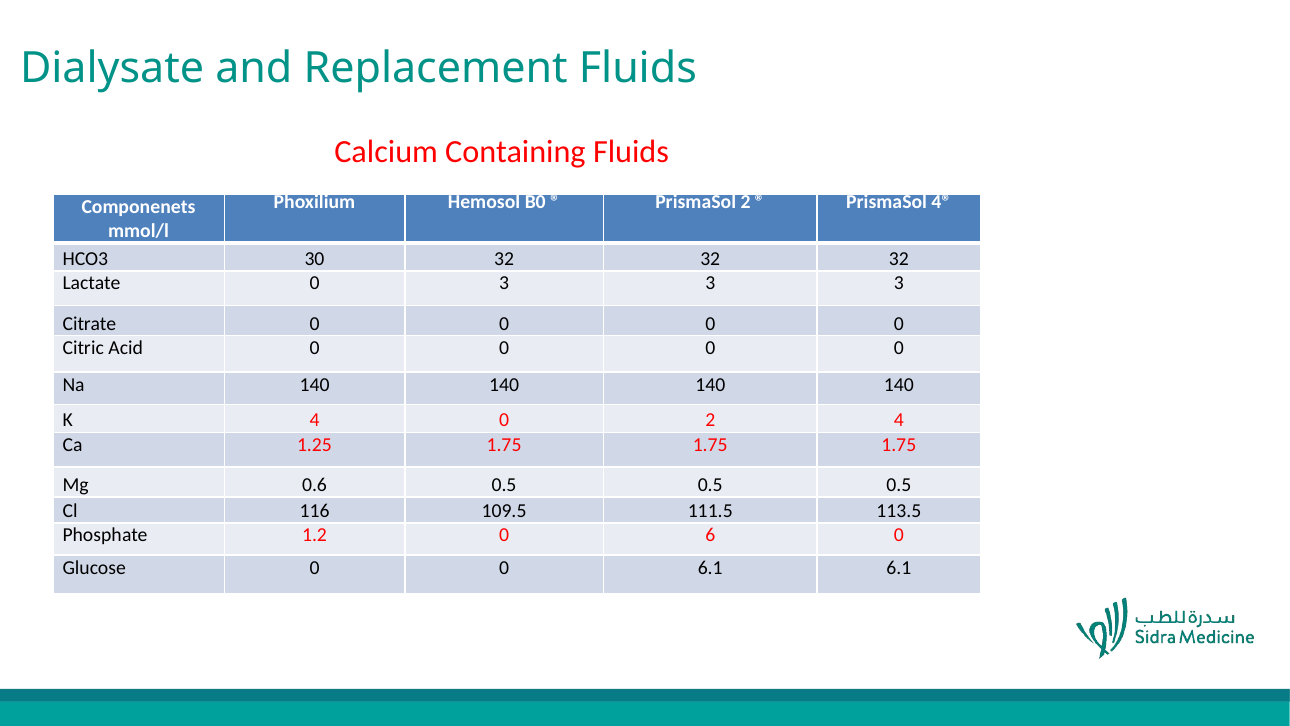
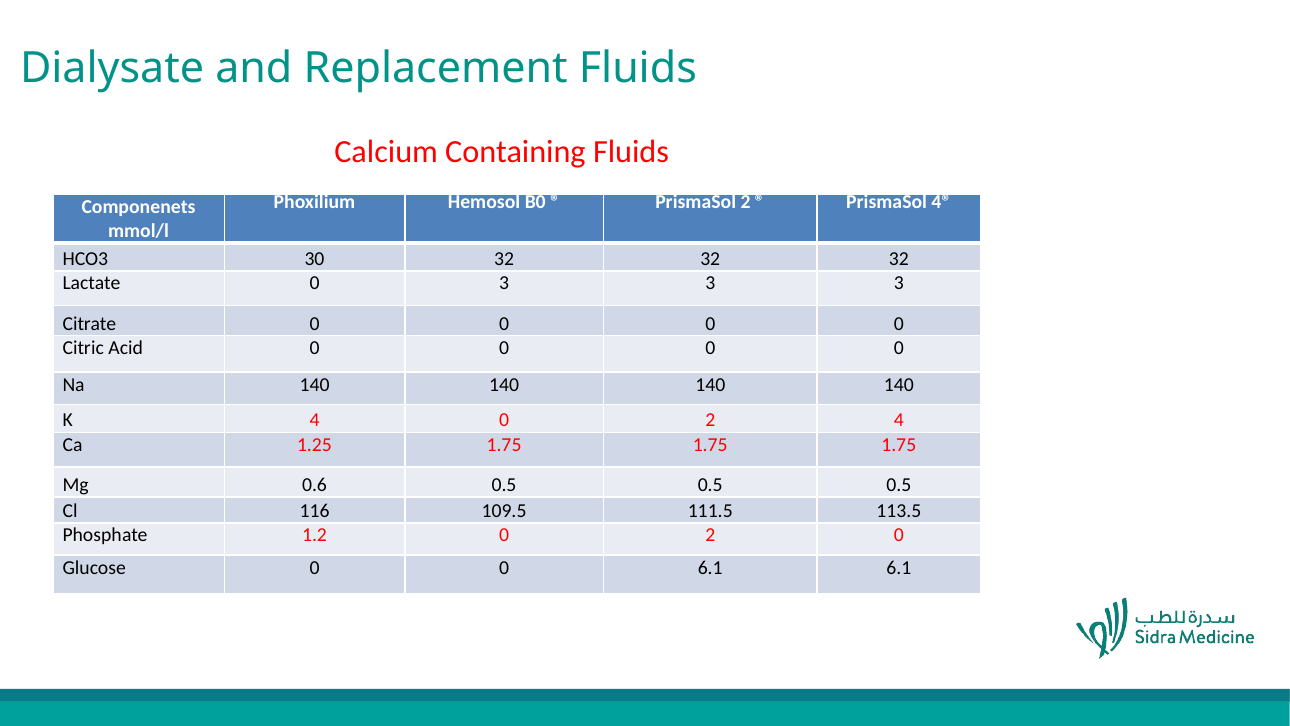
1.2 0 6: 6 -> 2 (710, 535)
